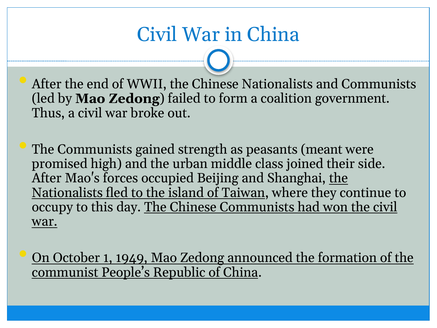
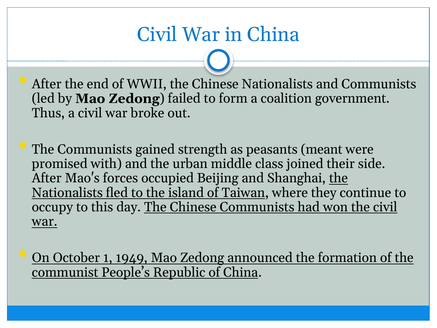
high: high -> with (106, 164)
